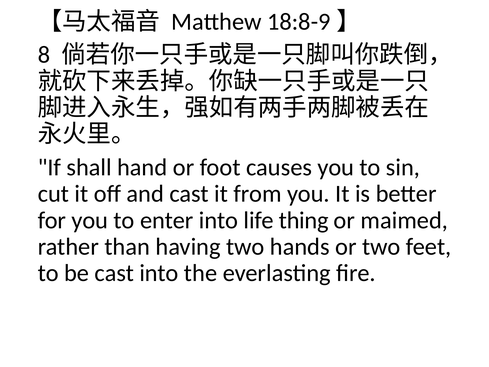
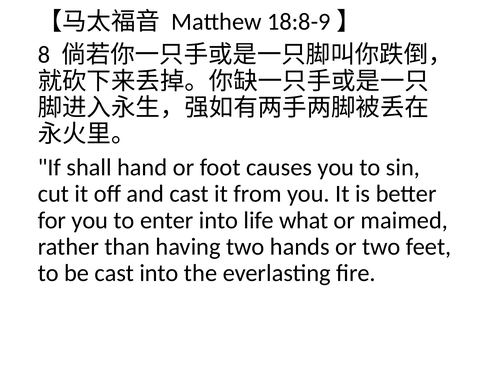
thing: thing -> what (304, 220)
